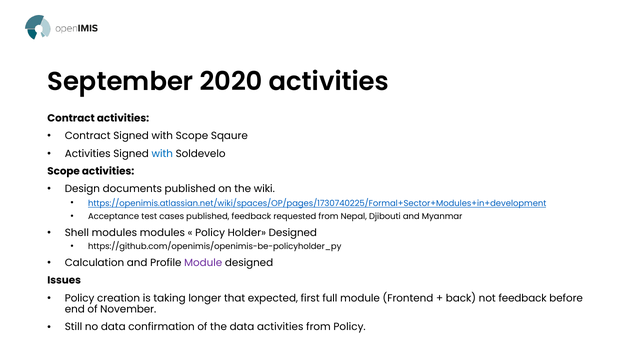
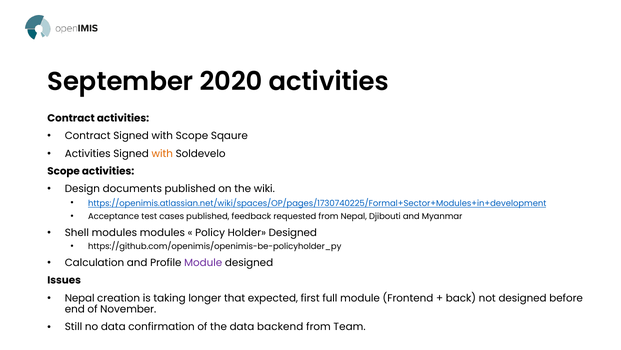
with colour: blue -> orange (162, 153)
Policy: Policy -> Nepal (80, 298)
not feedback: feedback -> designed (523, 298)
data activities: activities -> backend (280, 326)
from Policy: Policy -> Team (350, 326)
